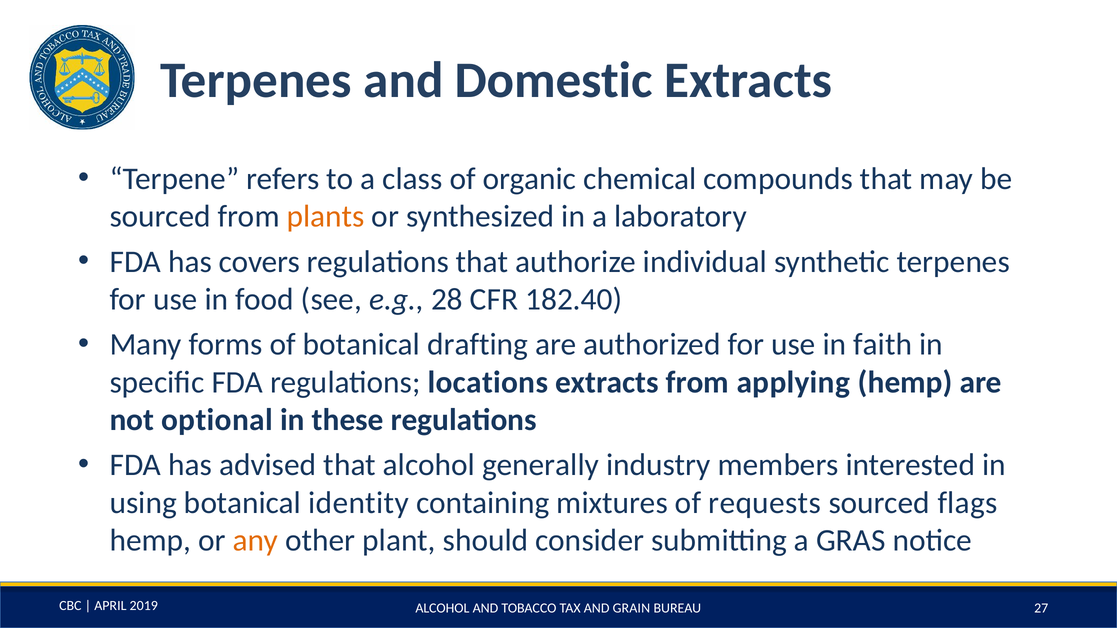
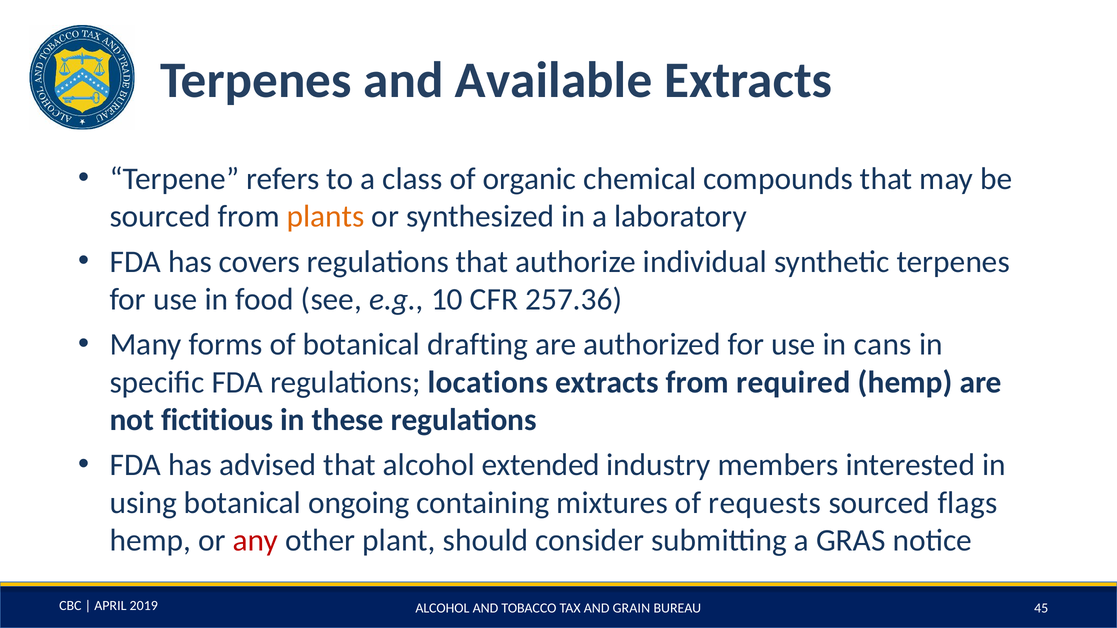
Domestic: Domestic -> Available (554, 80)
28: 28 -> 10 (447, 299)
182.40: 182.40 -> 257.36 (574, 299)
faith: faith -> cans (883, 345)
applying: applying -> required (793, 382)
optional: optional -> fictitious (217, 420)
generally: generally -> extended (541, 465)
identity: identity -> ongoing (359, 503)
any colour: orange -> red (256, 541)
27: 27 -> 45 (1041, 608)
